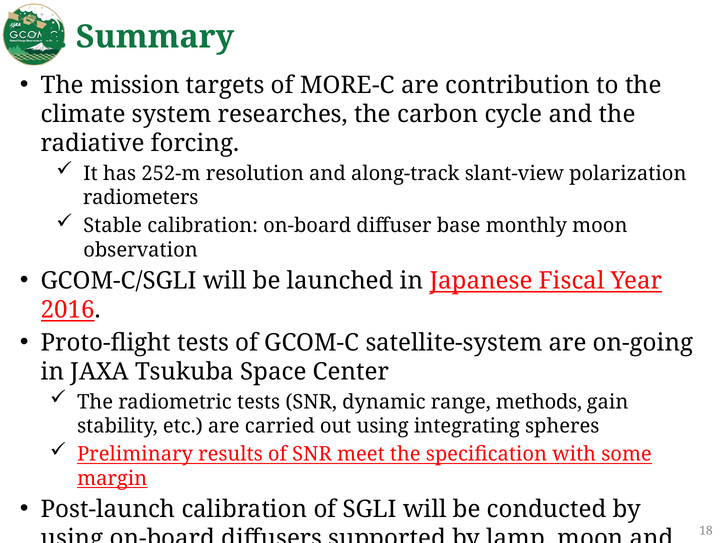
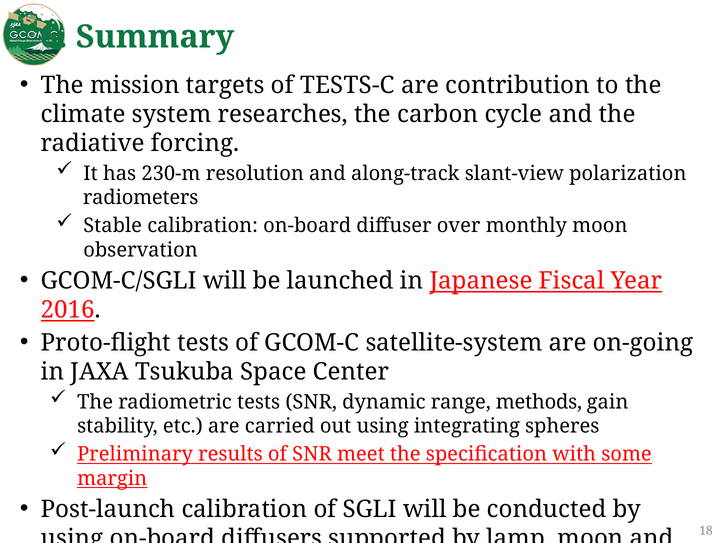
MORE-C: MORE-C -> TESTS-C (347, 85)
252-m: 252-m -> 230-m (171, 174)
base: base -> over (459, 226)
